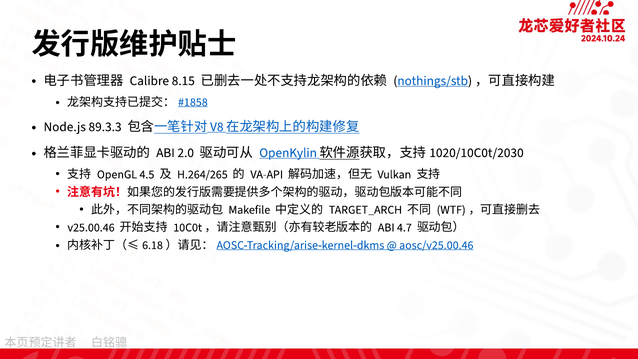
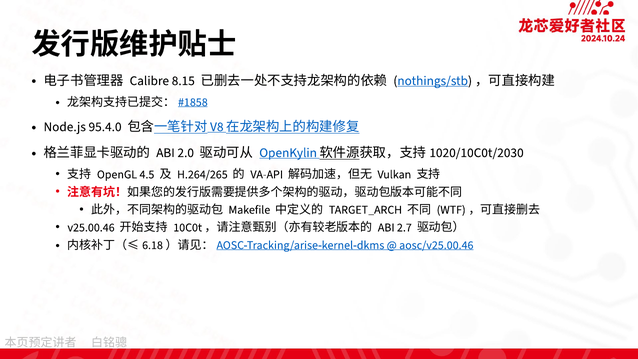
89.3.3: 89.3.3 -> 95.4.0 (105, 127)
4.7: 4.7 -> 2.7 (404, 227)
